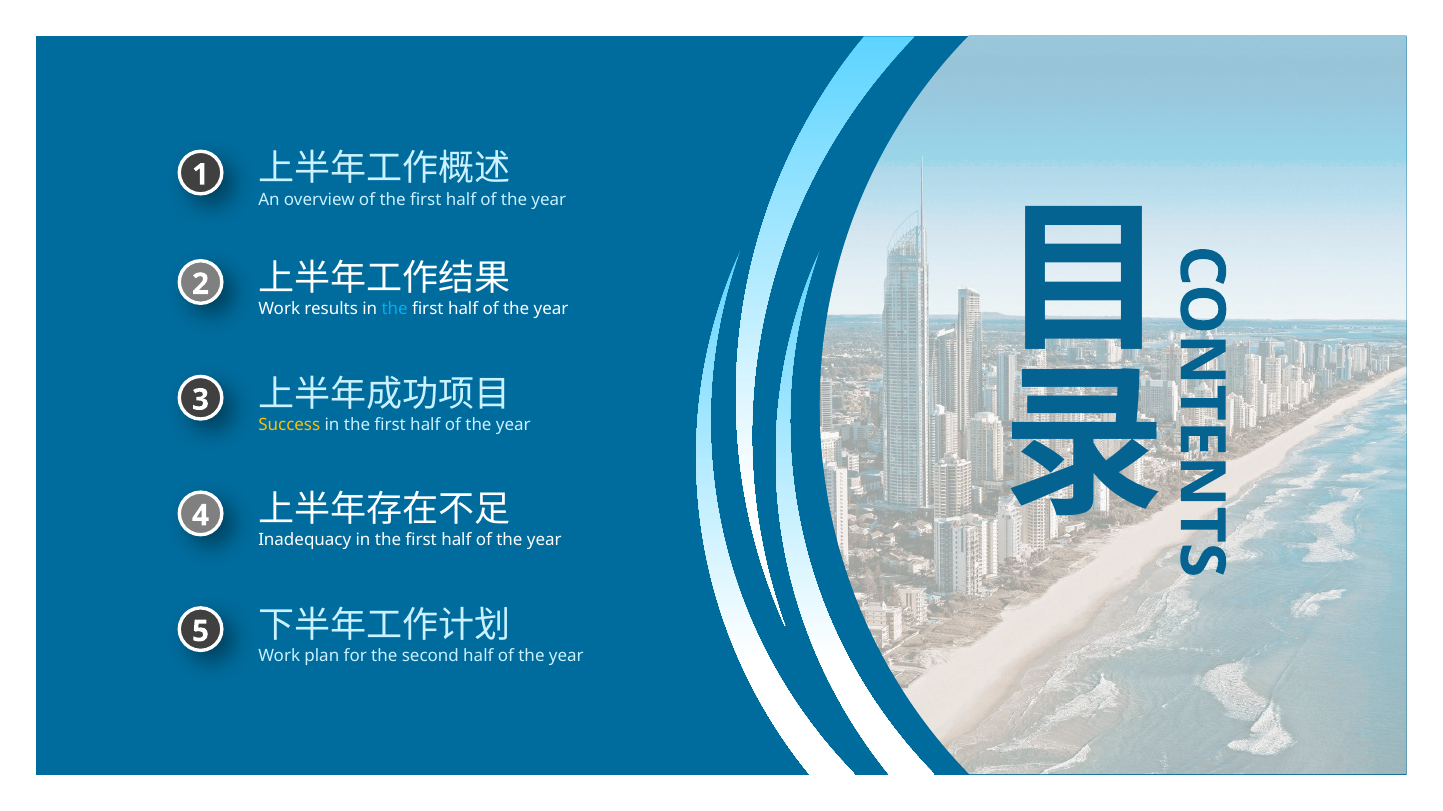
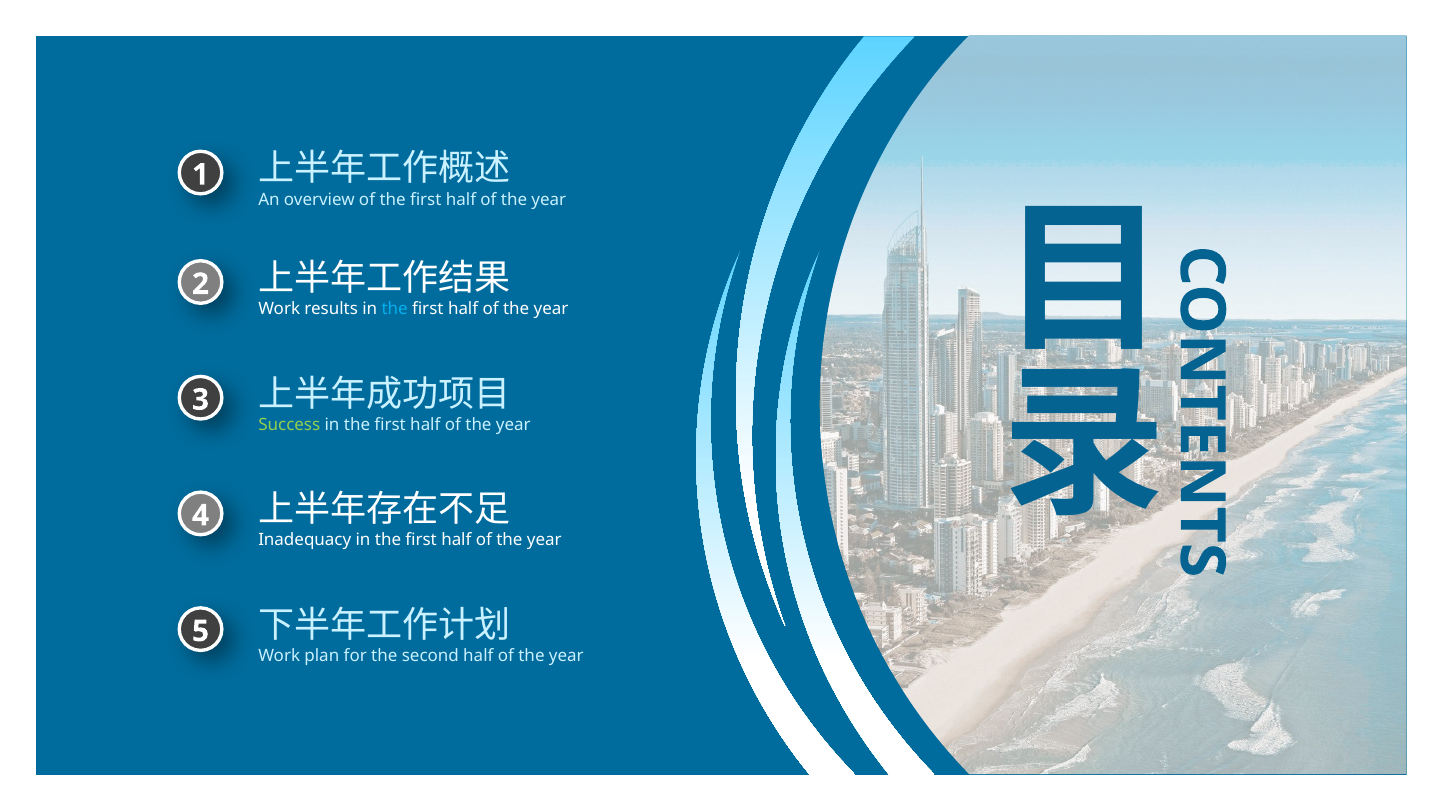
Success colour: yellow -> light green (289, 425)
